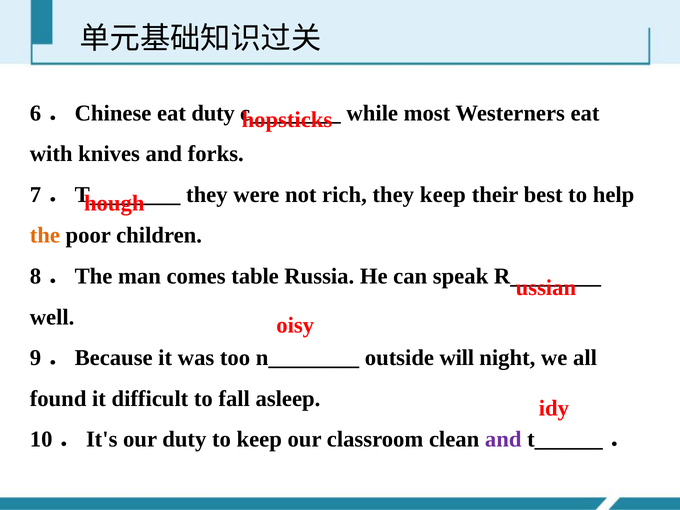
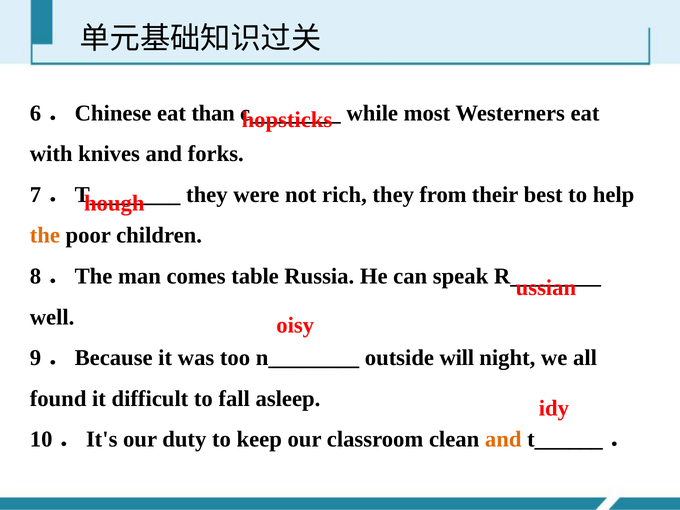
eat duty: duty -> than (213, 113)
they keep: keep -> from (443, 195)
and colour: purple -> orange (503, 439)
